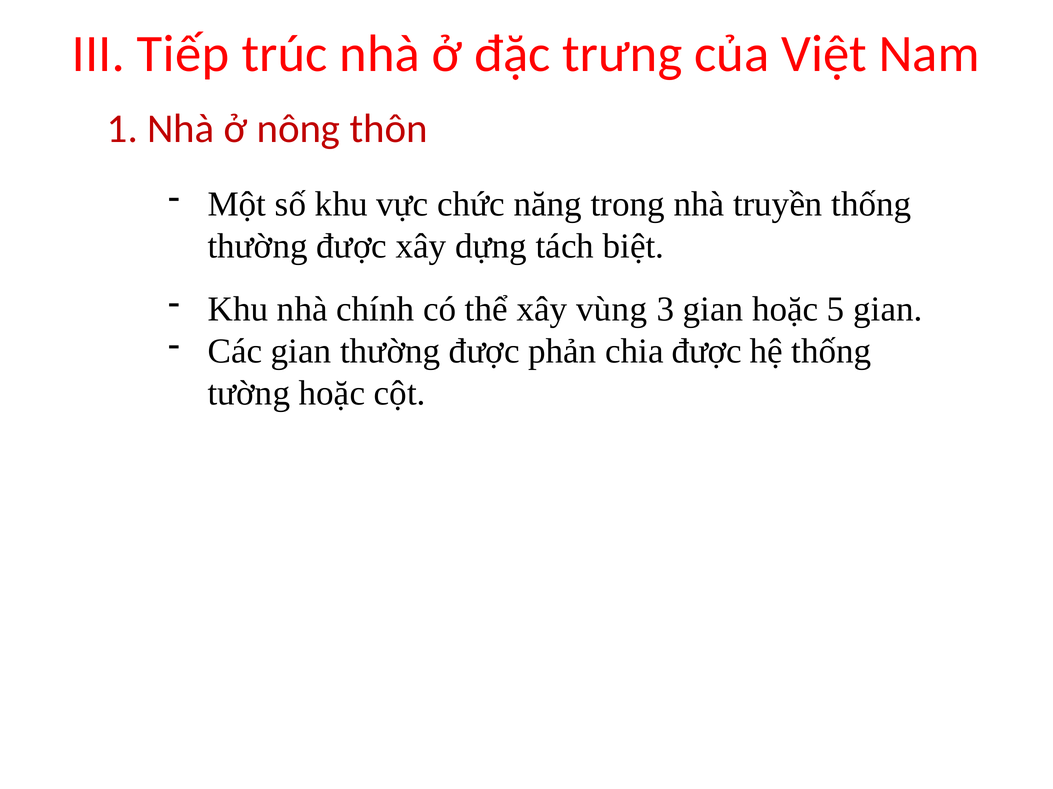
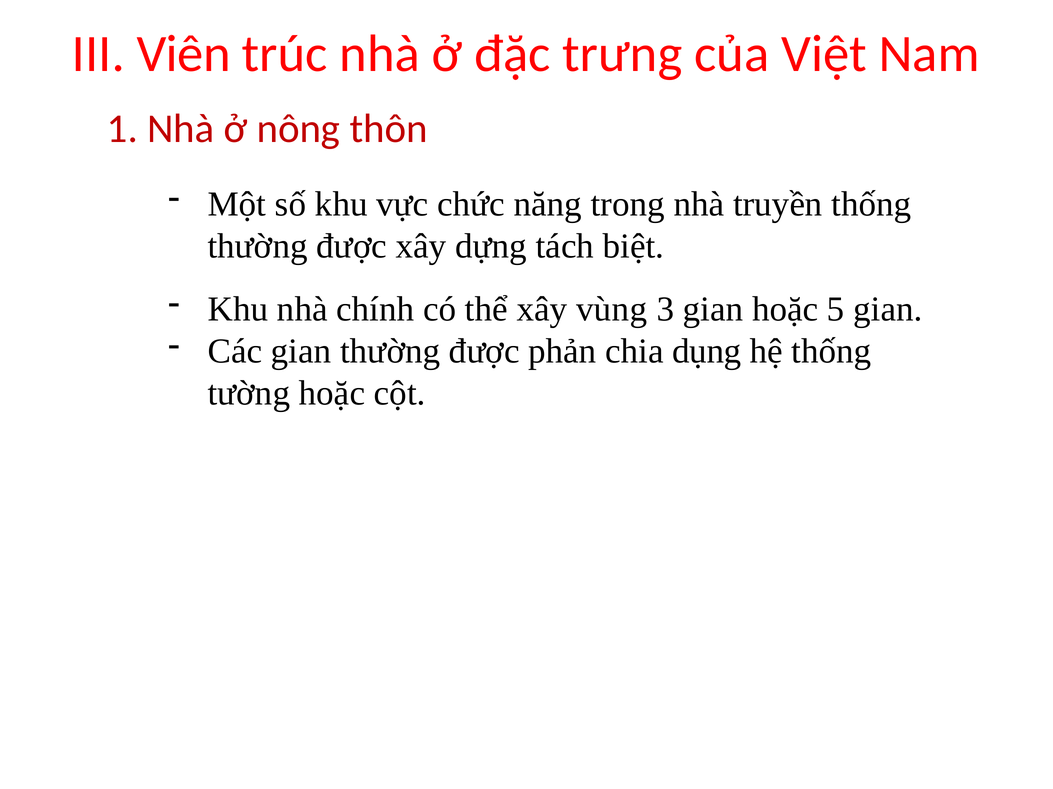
Tiếp: Tiếp -> Viên (184, 54)
chia được: được -> dụng (707, 352)
